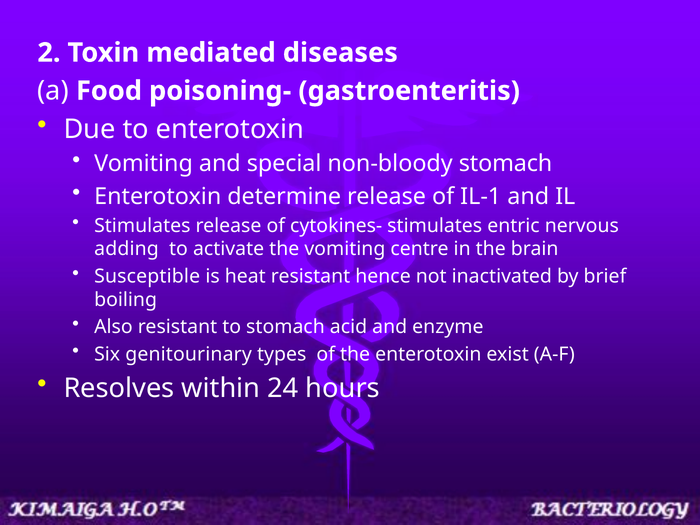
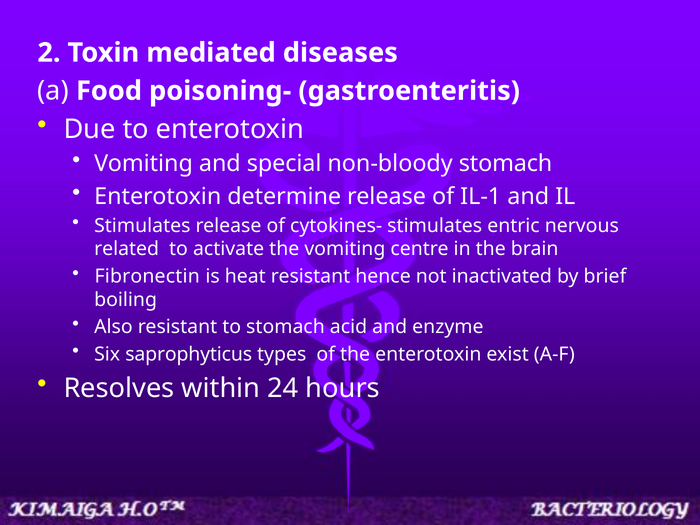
adding: adding -> related (127, 249)
Susceptible: Susceptible -> Fibronectin (147, 276)
genitourinary: genitourinary -> saprophyticus (189, 354)
